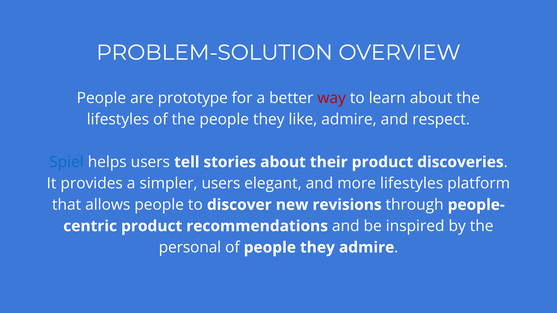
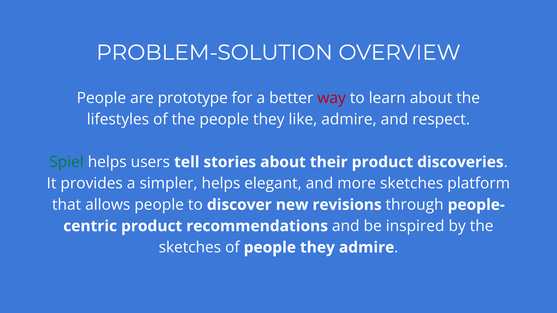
Spiel colour: blue -> green (66, 162)
simpler users: users -> helps (221, 184)
more lifestyles: lifestyles -> sketches (412, 184)
personal: personal -> sketches (190, 248)
